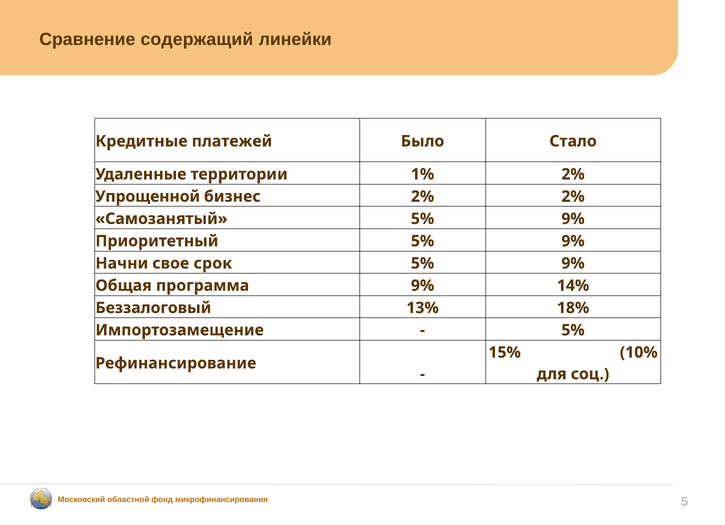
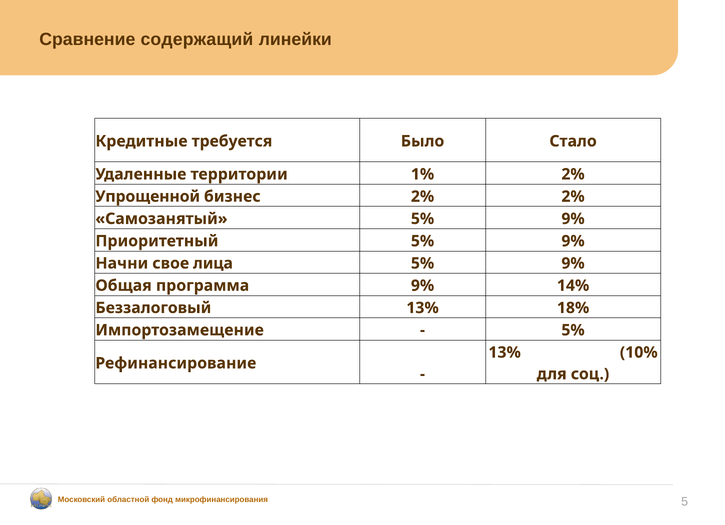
платежей: платежей -> требуется (232, 141)
срок: срок -> лица (213, 263)
15%: 15% -> 13% (505, 352)
